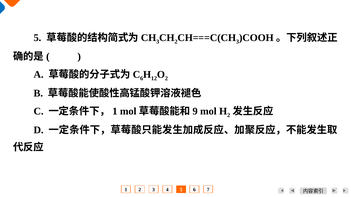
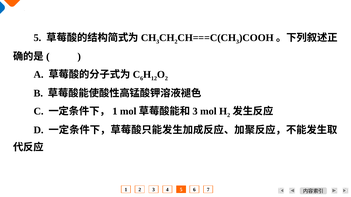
9: 9 -> 3 (195, 111)
